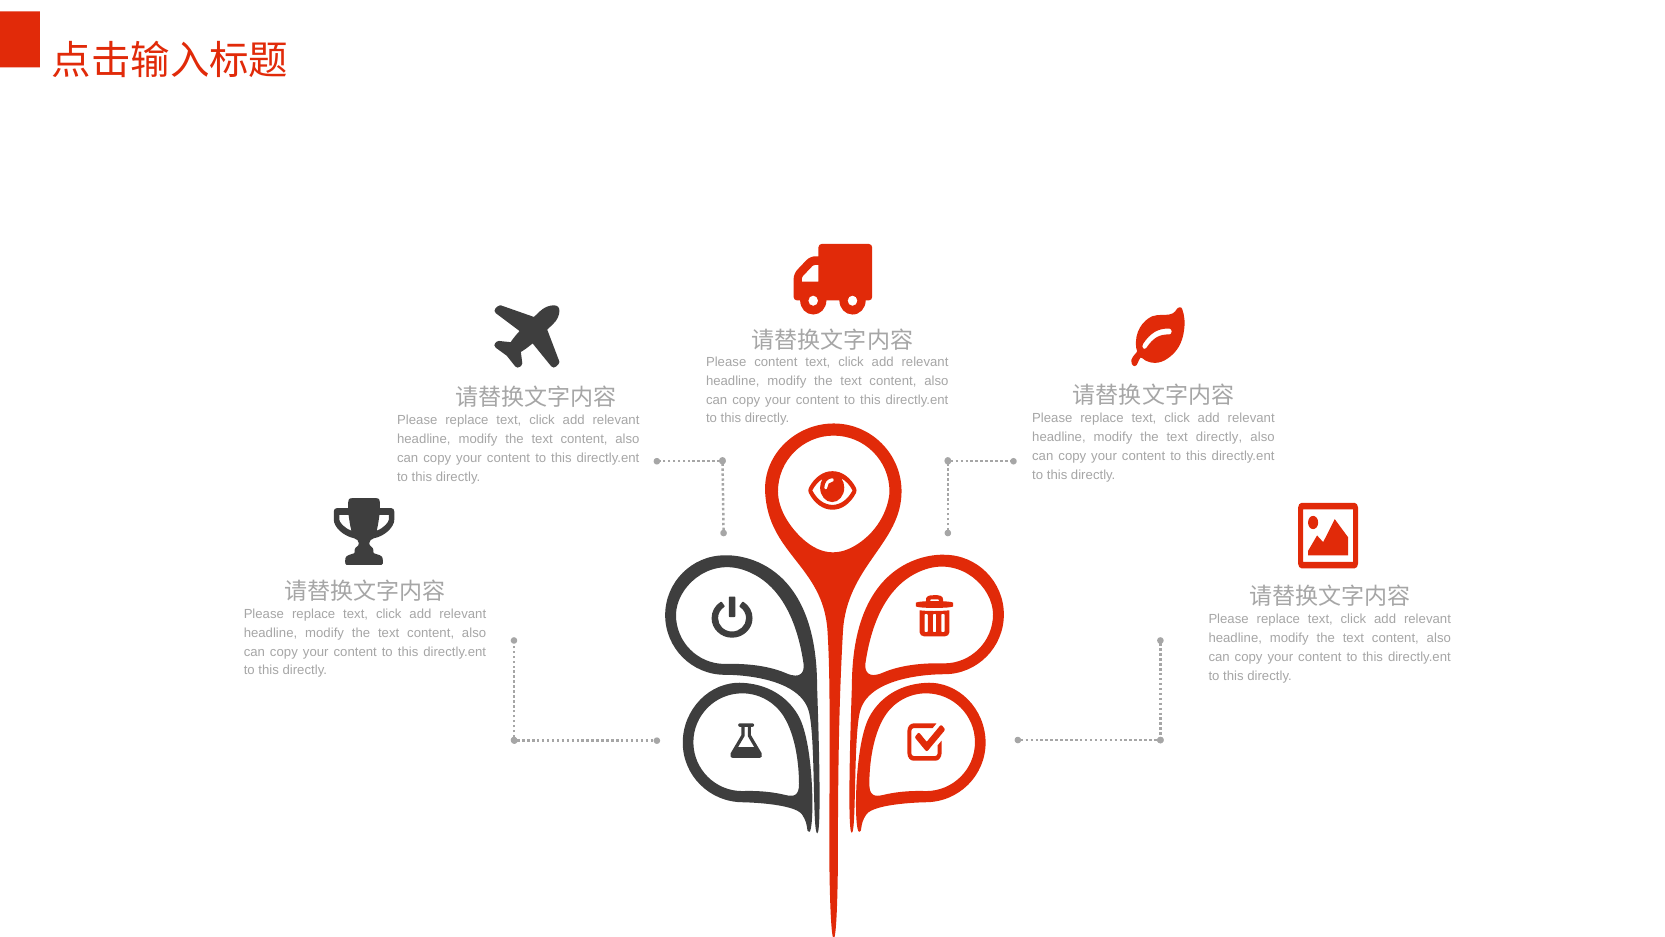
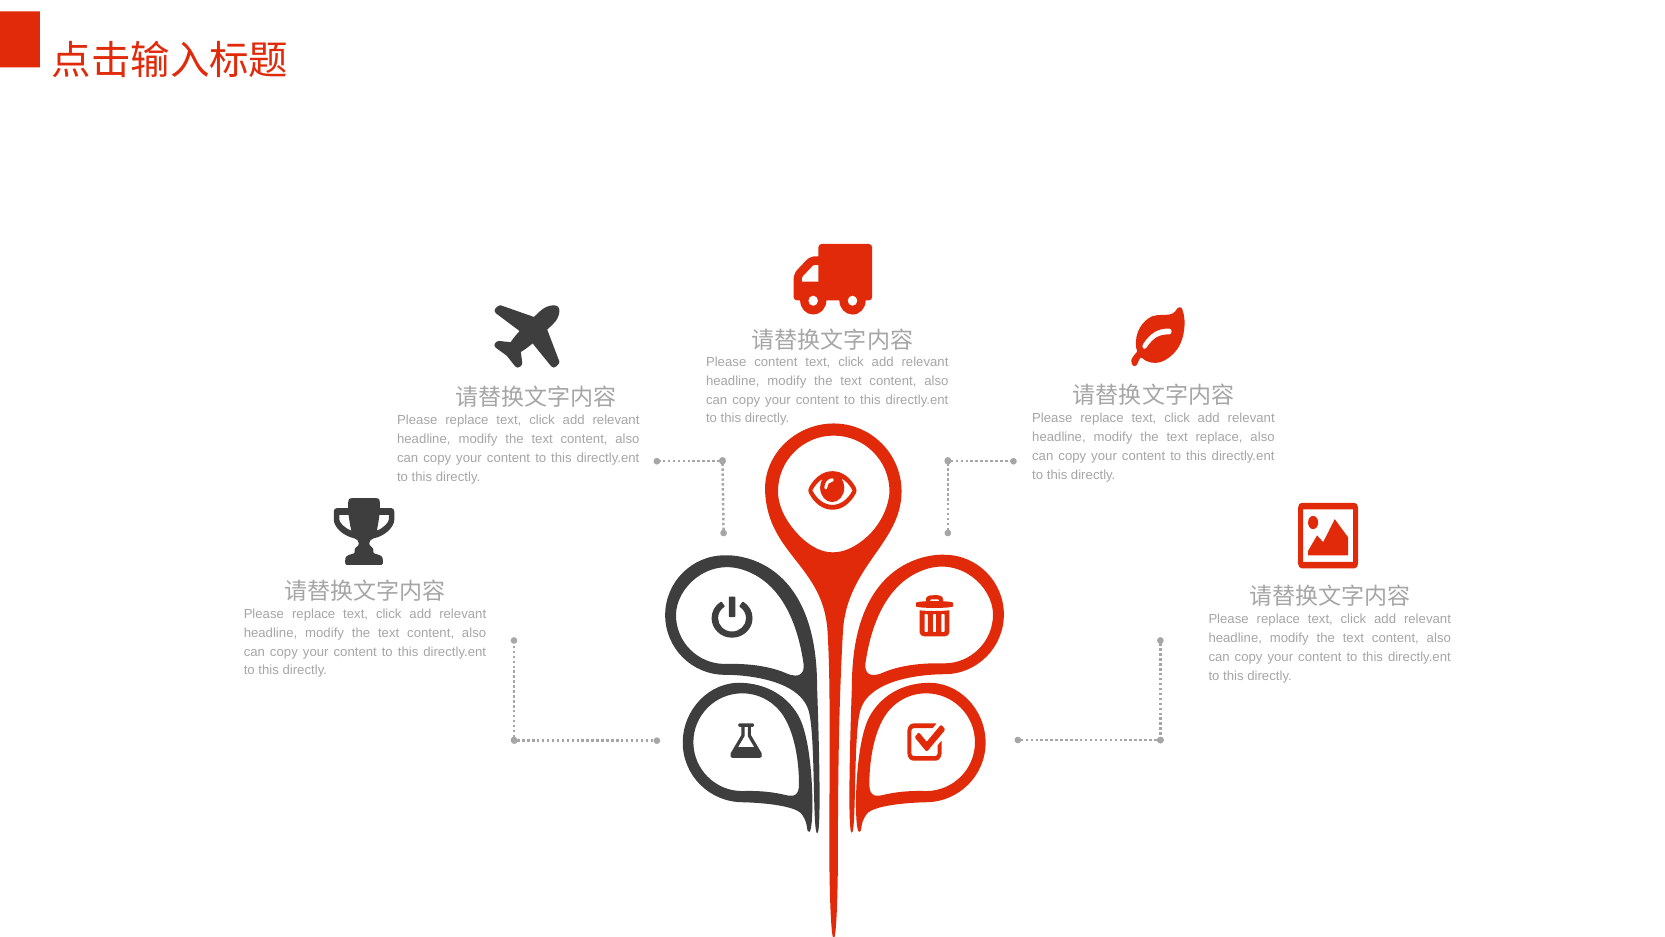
text directly: directly -> replace (1219, 437)
